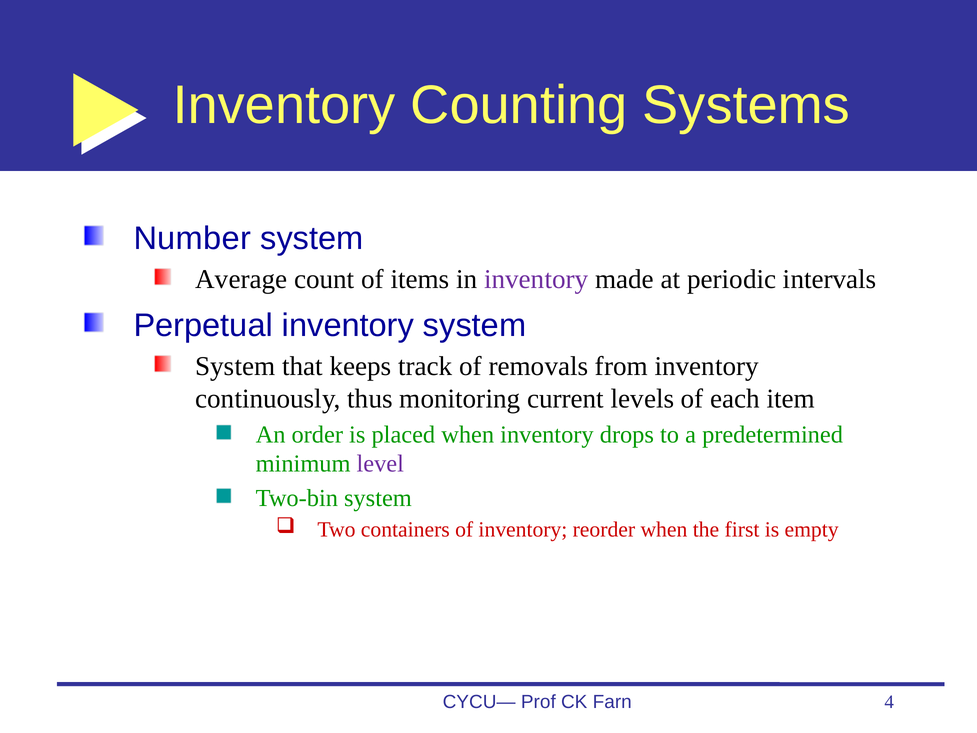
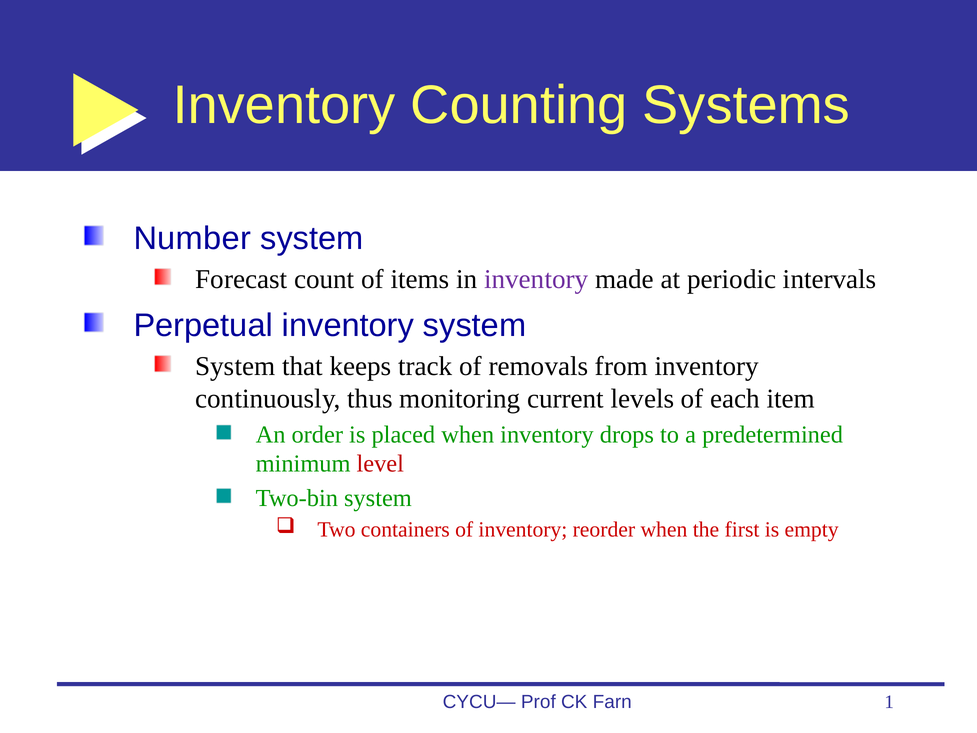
Average: Average -> Forecast (241, 279)
level colour: purple -> red (380, 464)
4: 4 -> 1 (889, 702)
